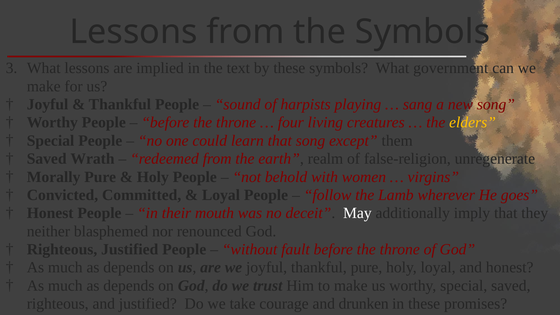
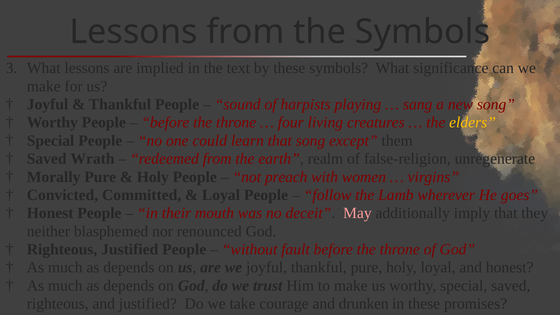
government: government -> significance (451, 68)
behold: behold -> preach (286, 177)
May colour: white -> pink (357, 213)
